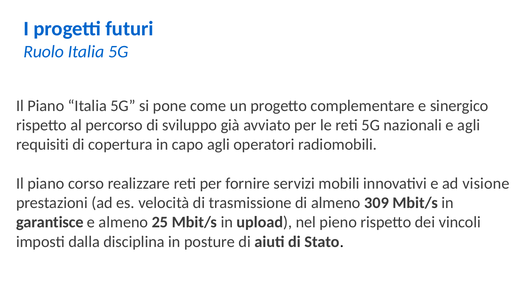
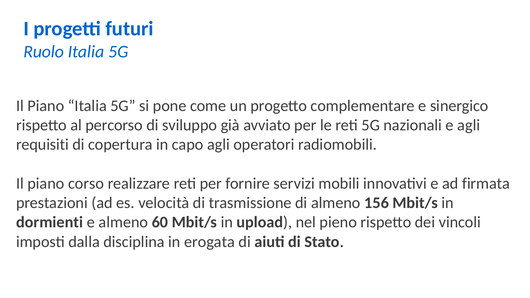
visione: visione -> firmata (486, 183)
309: 309 -> 156 (377, 203)
garantisce: garantisce -> dormienti (50, 222)
25: 25 -> 60 (160, 222)
posture: posture -> erogata (210, 242)
